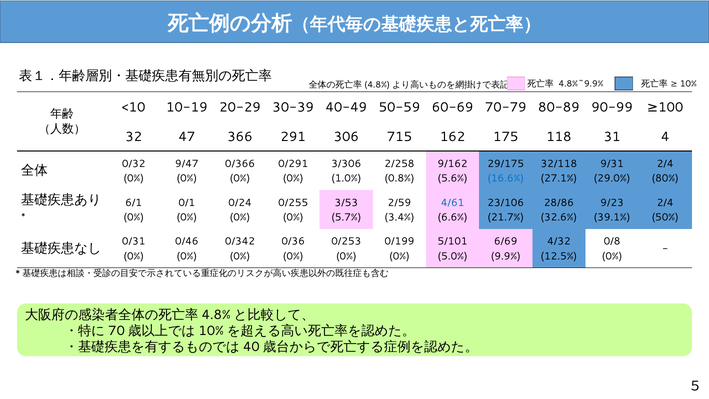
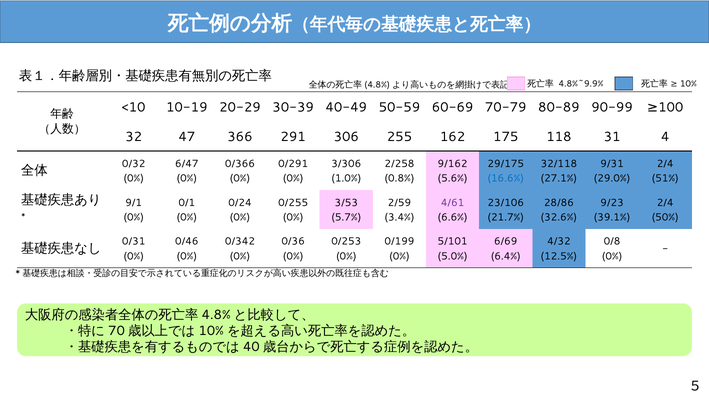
715: 715 -> 255 (399, 137)
9/47: 9/47 -> 6/47 (187, 164)
80%: 80% -> 51% (665, 178)
6/1: 6/1 -> 9/1 (134, 203)
4/61 colour: blue -> purple (453, 203)
9.9%: 9.9% -> 6.4% (506, 256)
